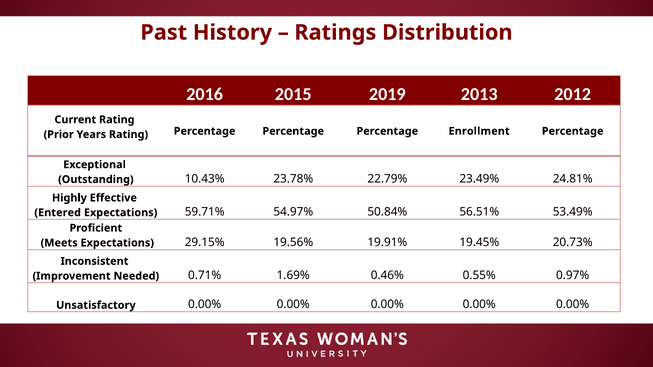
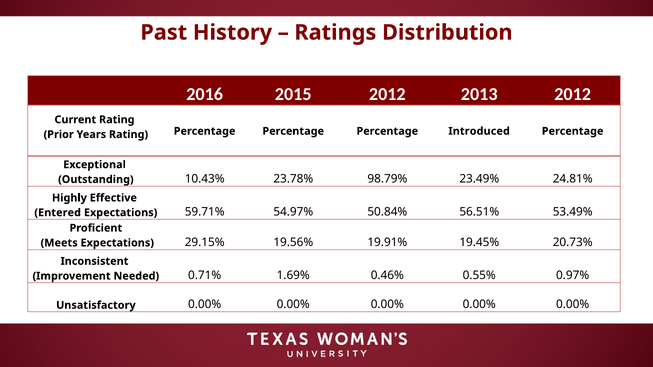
2015 2019: 2019 -> 2012 (387, 94)
Enrollment: Enrollment -> Introduced (479, 131)
22.79%: 22.79% -> 98.79% (387, 179)
